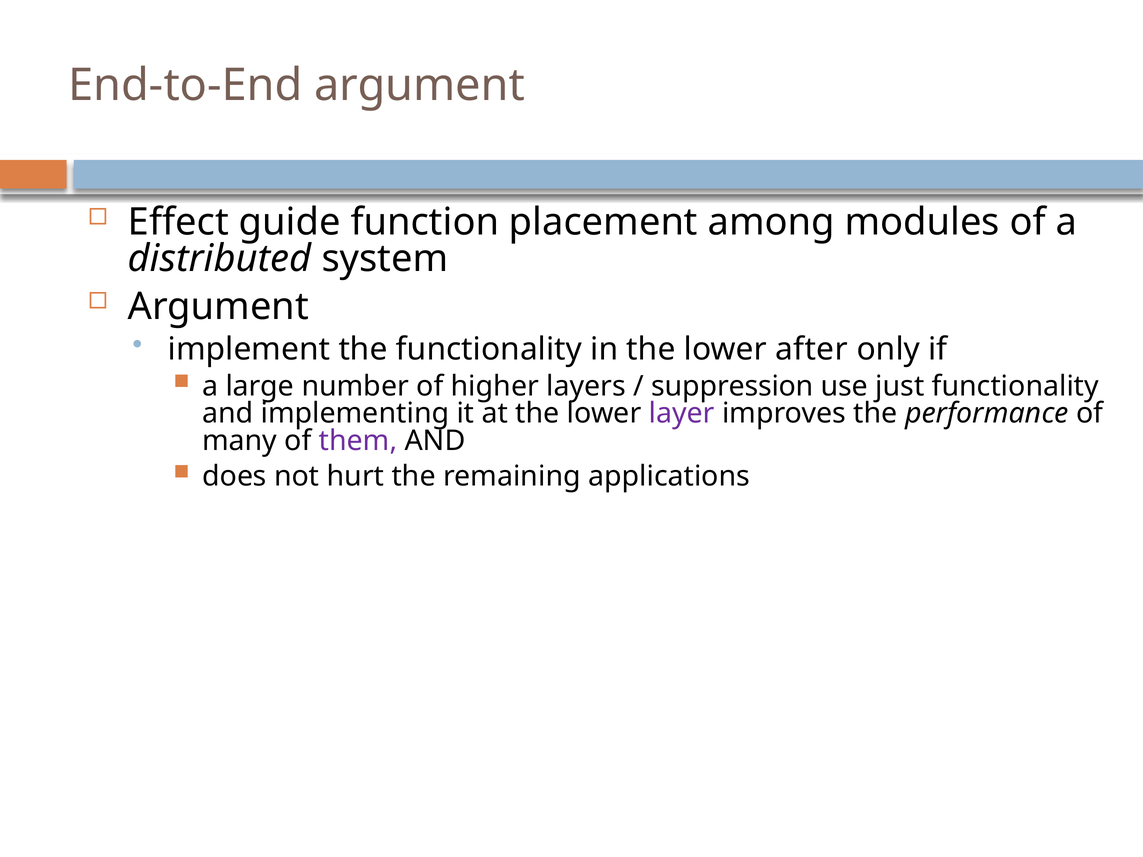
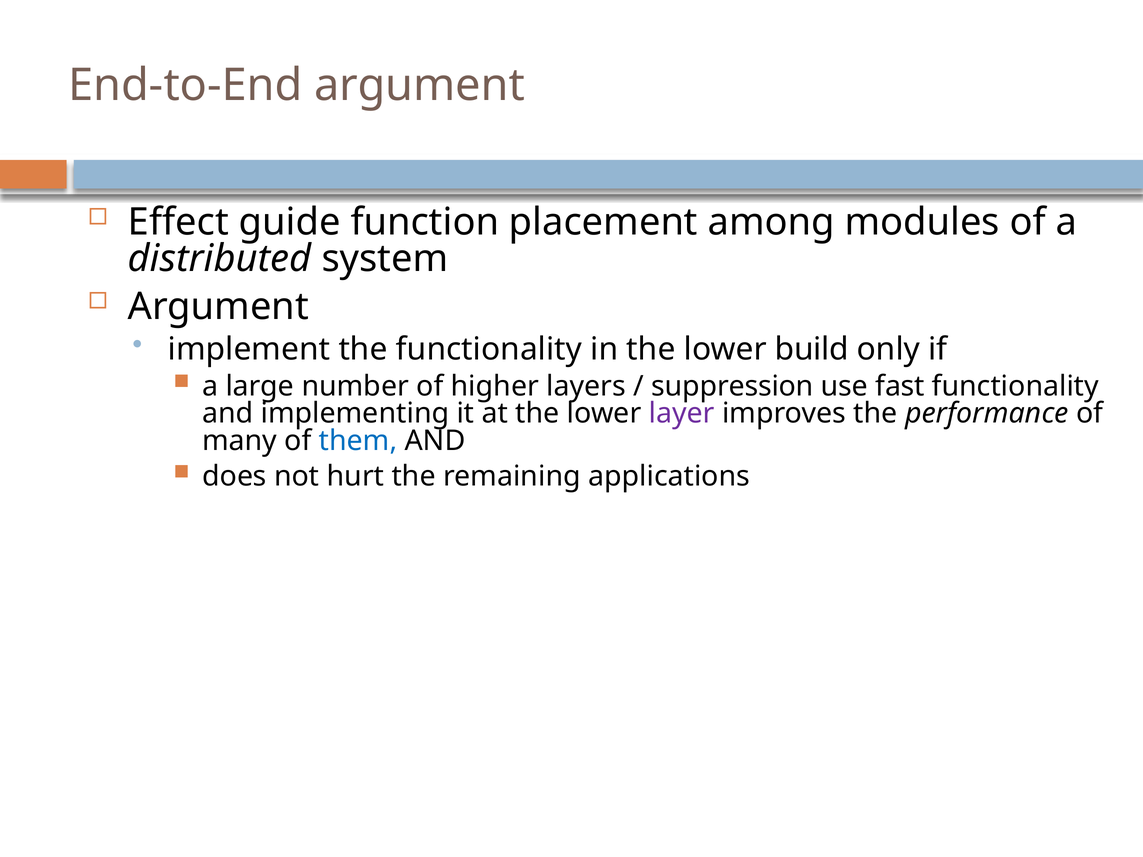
after: after -> build (812, 349)
just: just -> fast (900, 386)
them colour: purple -> blue (358, 441)
